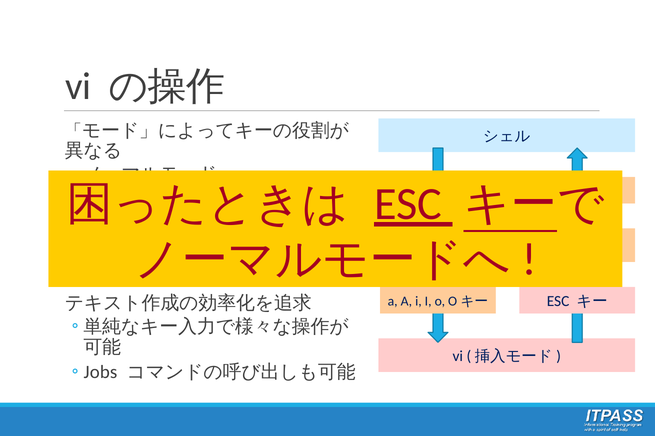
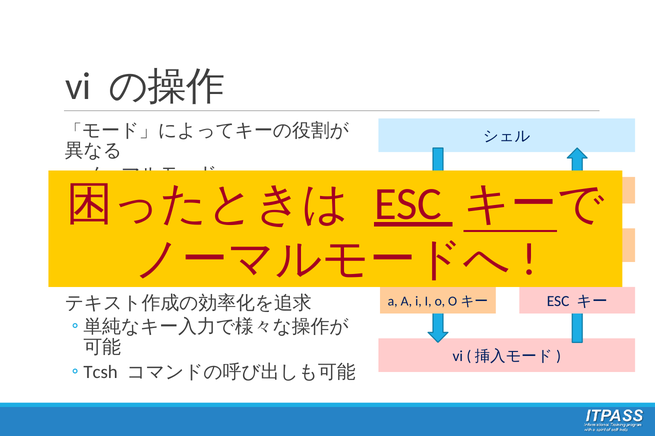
Jobs: Jobs -> Tcsh (101, 373)
